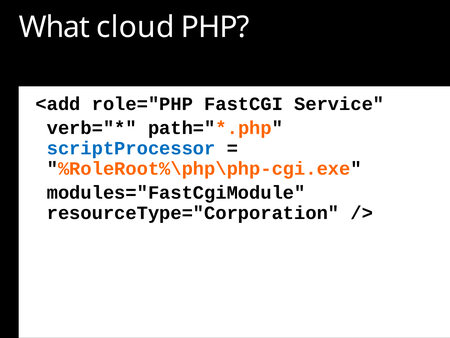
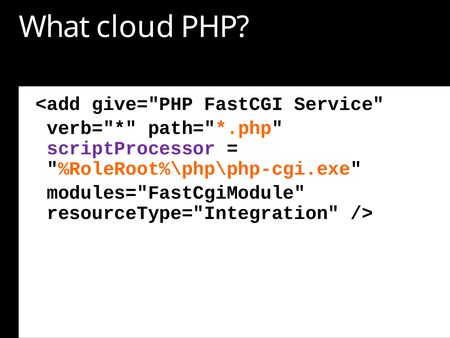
role="PHP: role="PHP -> give="PHP (142, 104)
scriptProcessor colour: blue -> purple (131, 148)
resourceType="Corporation: resourceType="Corporation -> resourceType="Integration (193, 213)
